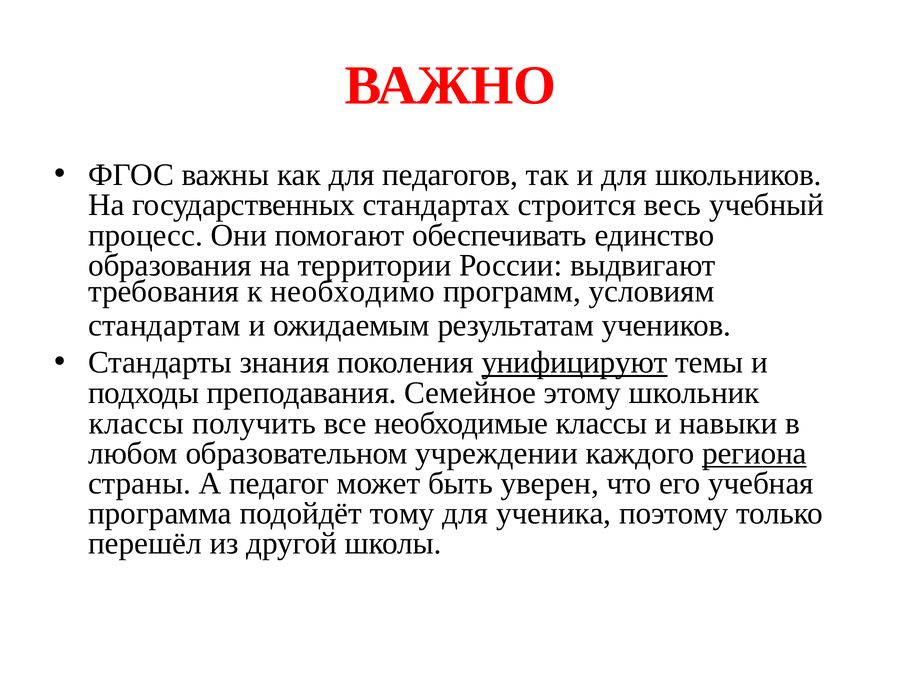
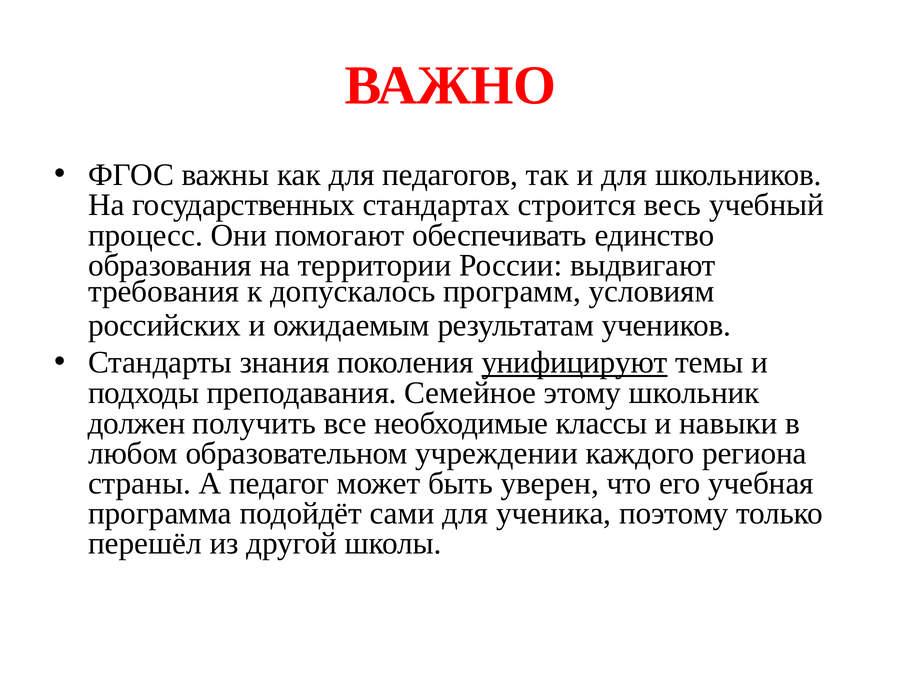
необходимо: необходимо -> допускалось (353, 291)
стандартам: стандартам -> российских (165, 325)
классы: классы -> должен (137, 423)
региона underline: present -> none (754, 453)
тому: тому -> сами (402, 514)
